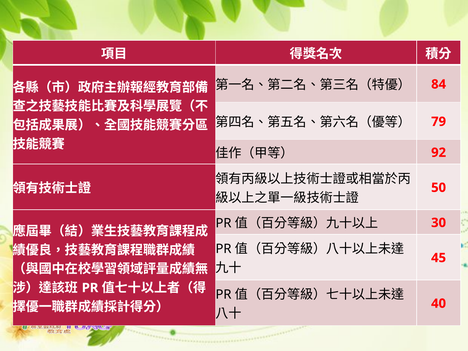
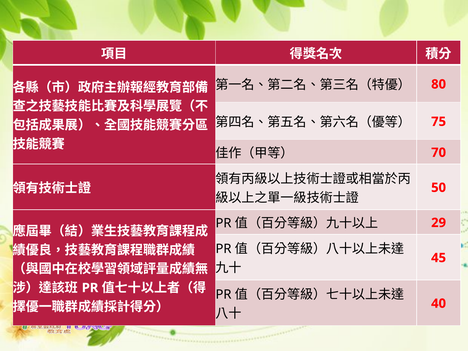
84: 84 -> 80 (439, 84)
79: 79 -> 75 (439, 122)
92: 92 -> 70 (439, 153)
30: 30 -> 29 (439, 223)
